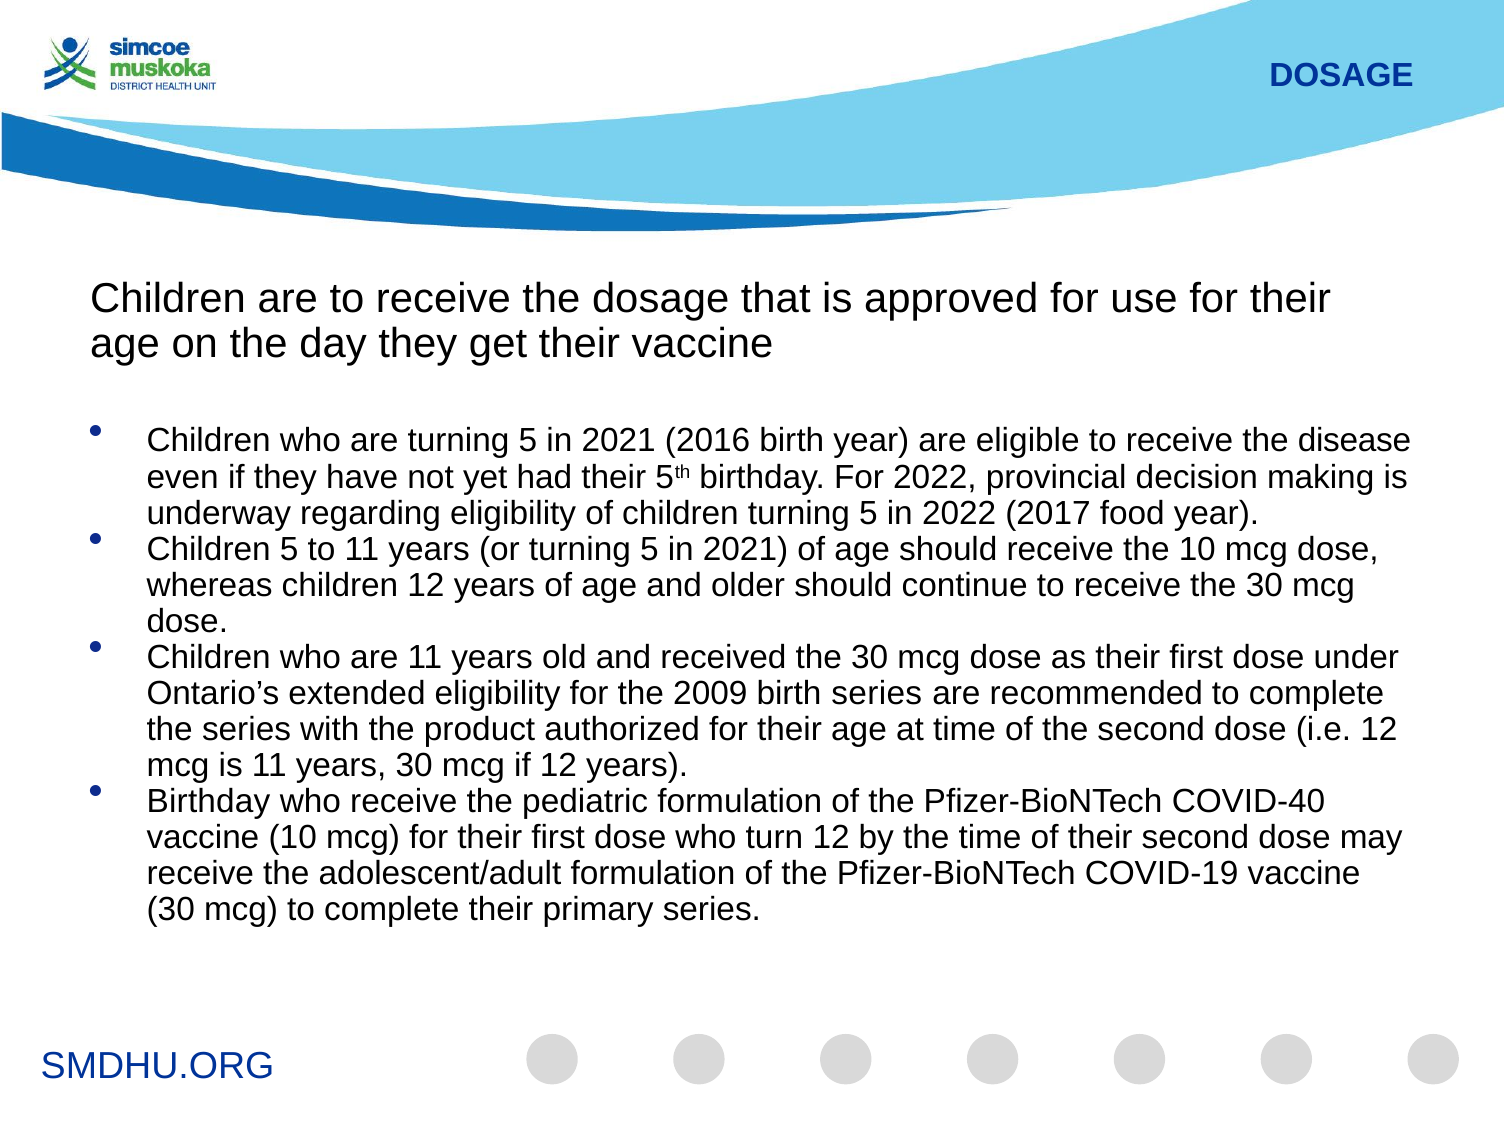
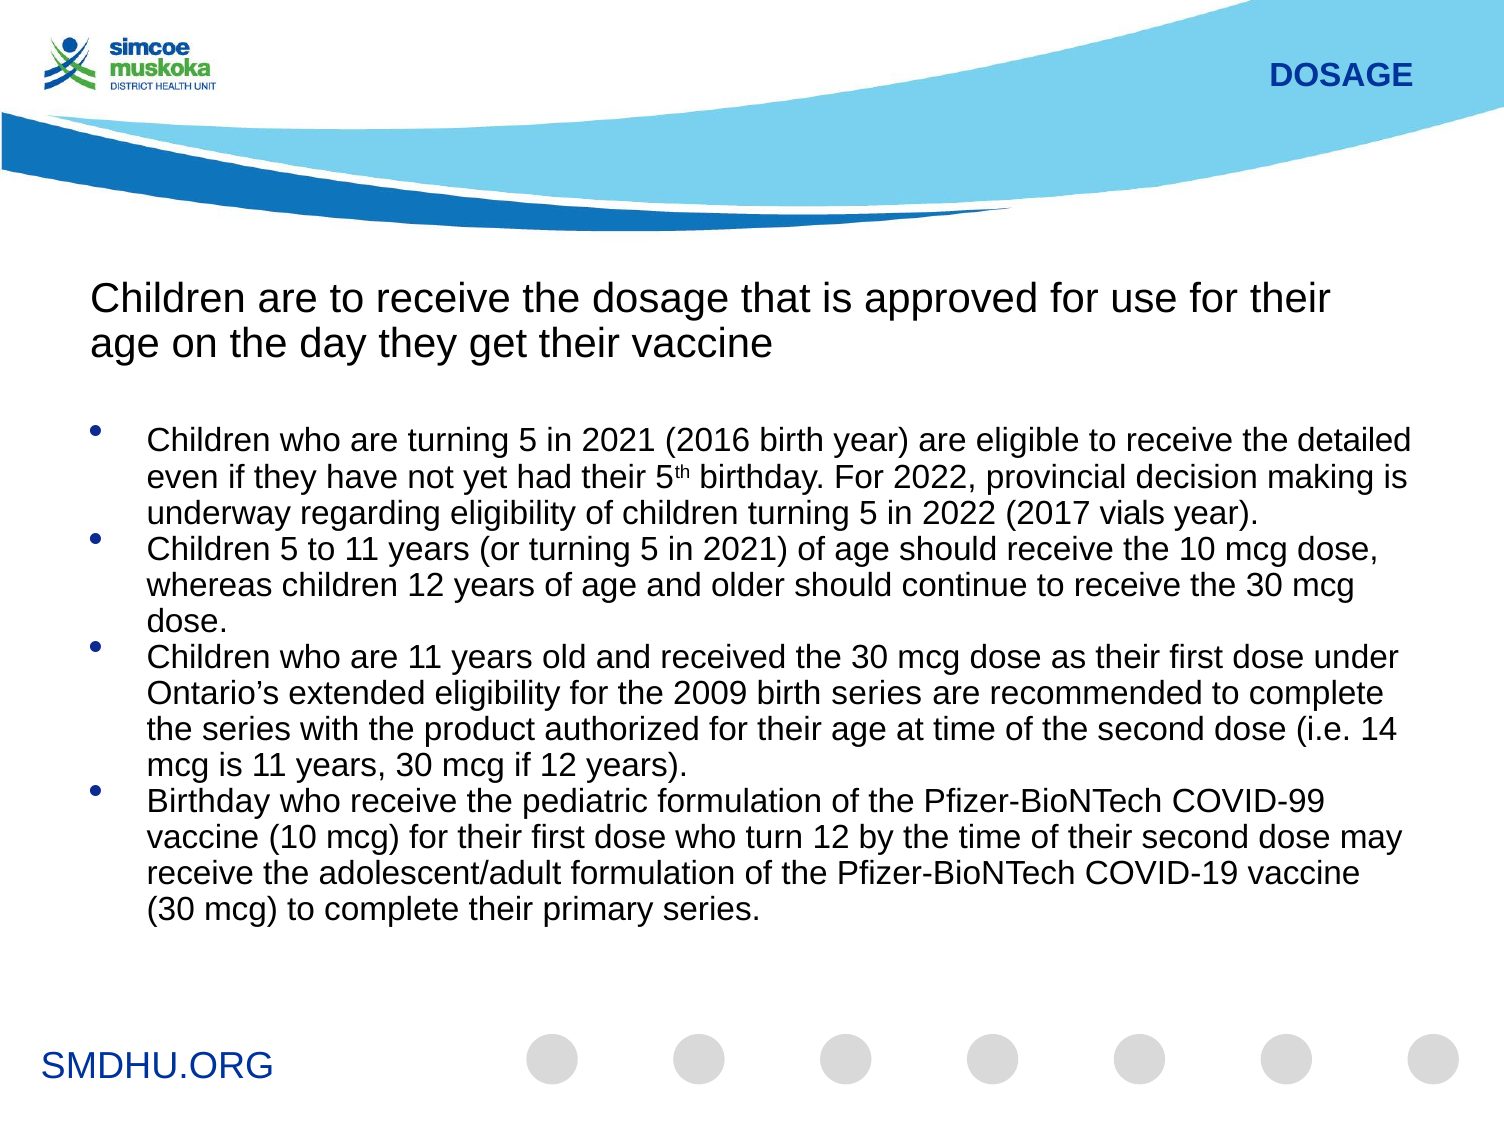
disease: disease -> detailed (1355, 441)
food: food -> vials (1132, 513)
i.e 12: 12 -> 14 (1379, 729)
COVID-40: COVID-40 -> COVID-99 (1249, 802)
